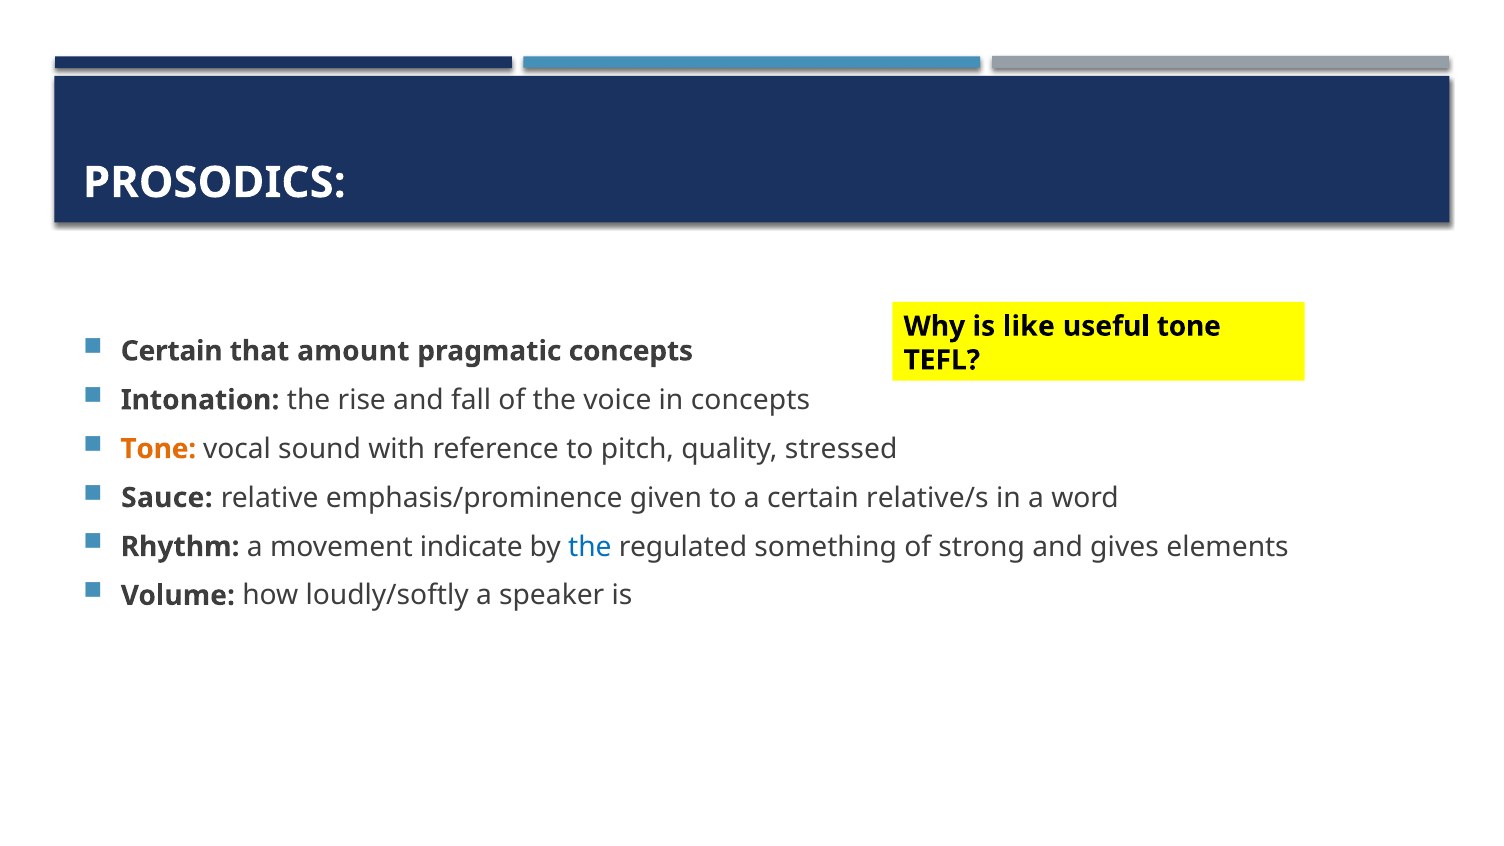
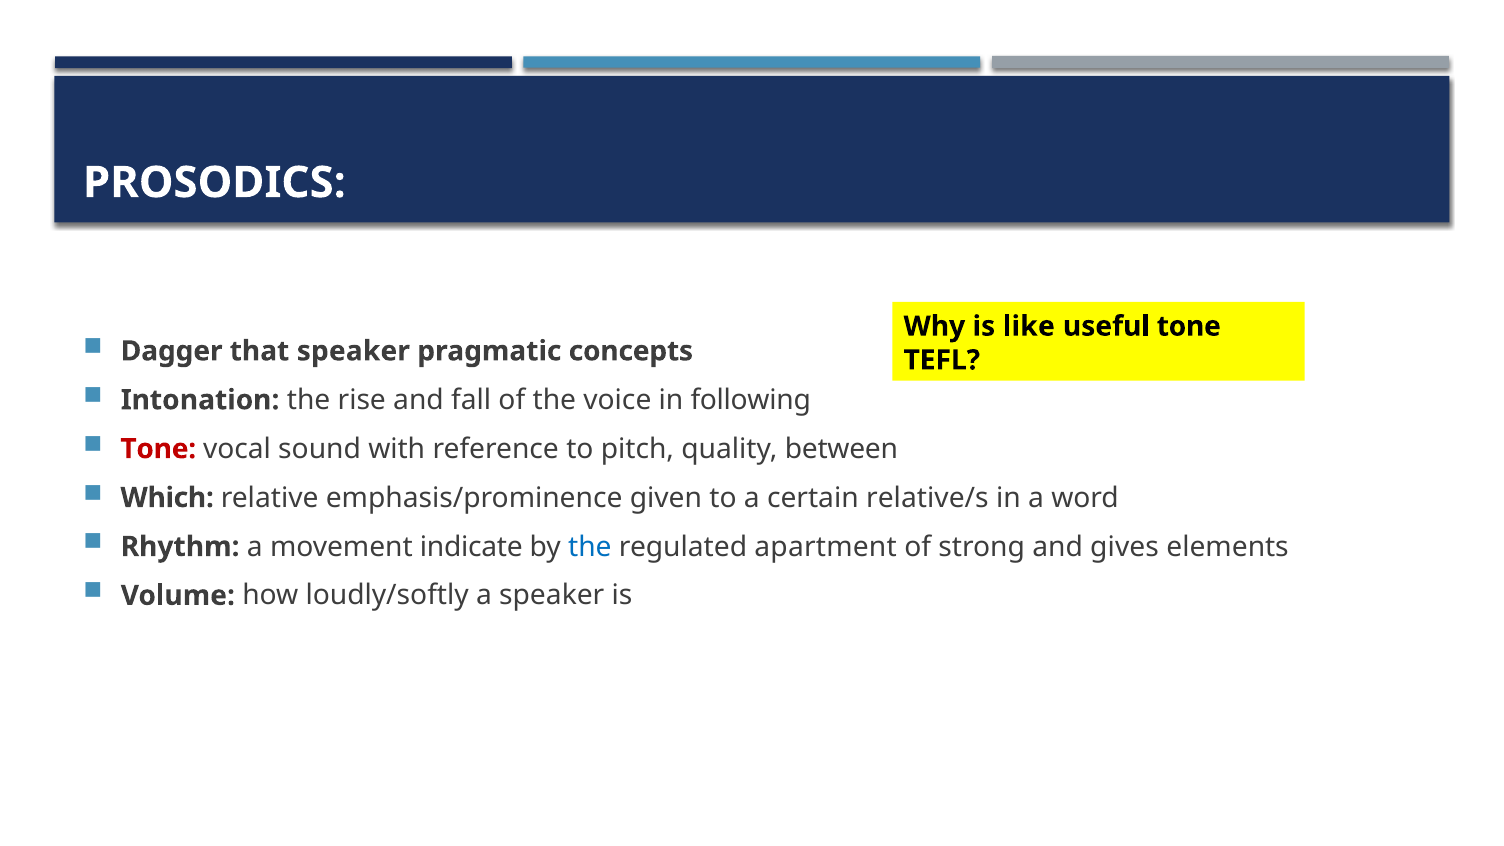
Certain: Certain -> Dagger (172, 351)
that amount: amount -> speaker (353, 351)
in concepts: concepts -> following (751, 400)
Tone colour: orange -> red (158, 449)
stressed: stressed -> between (841, 449)
Sauce: Sauce -> Which (167, 498)
something: something -> apartment (826, 547)
